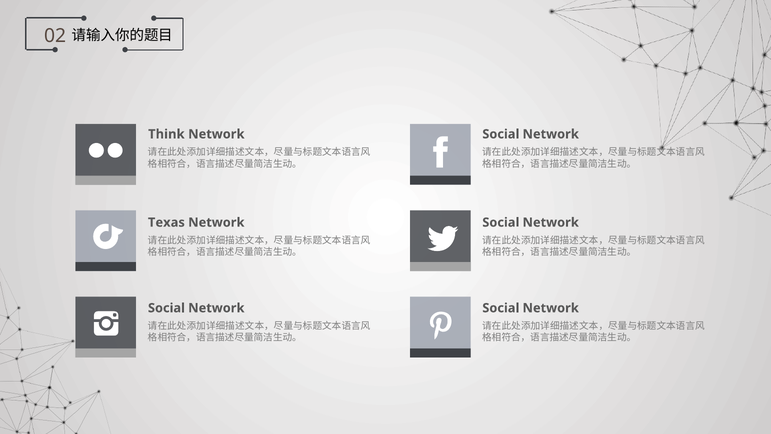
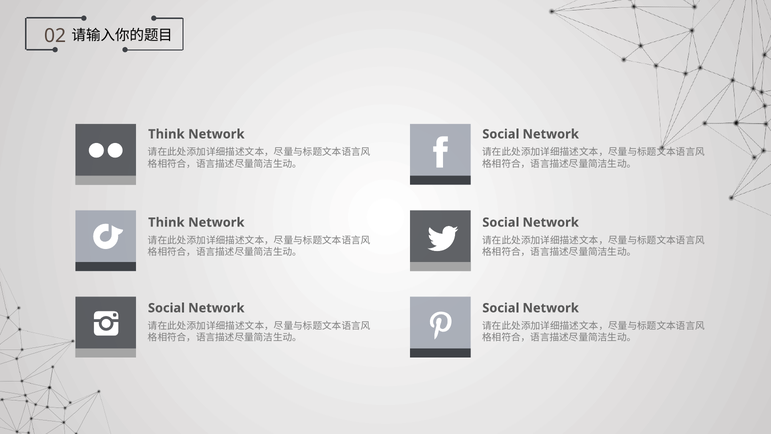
Texas: Texas -> Think (166, 222)
